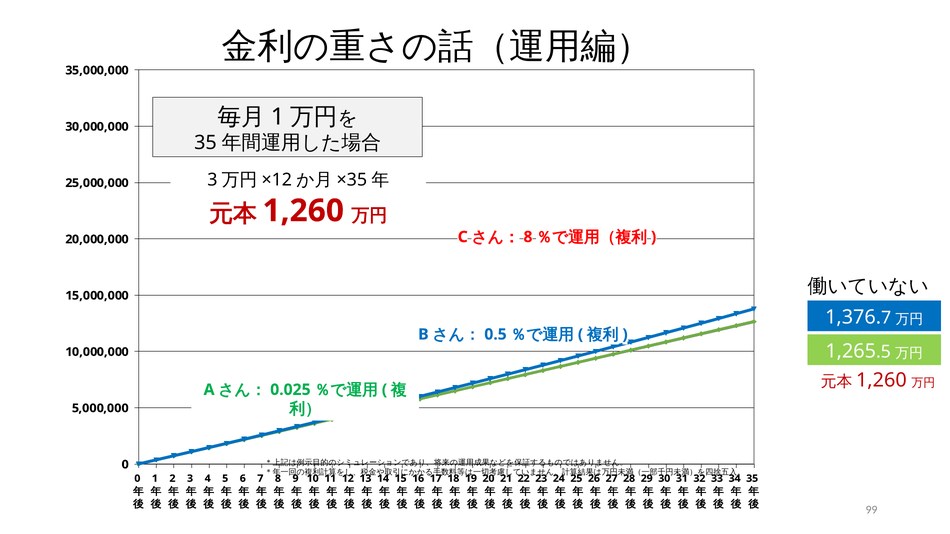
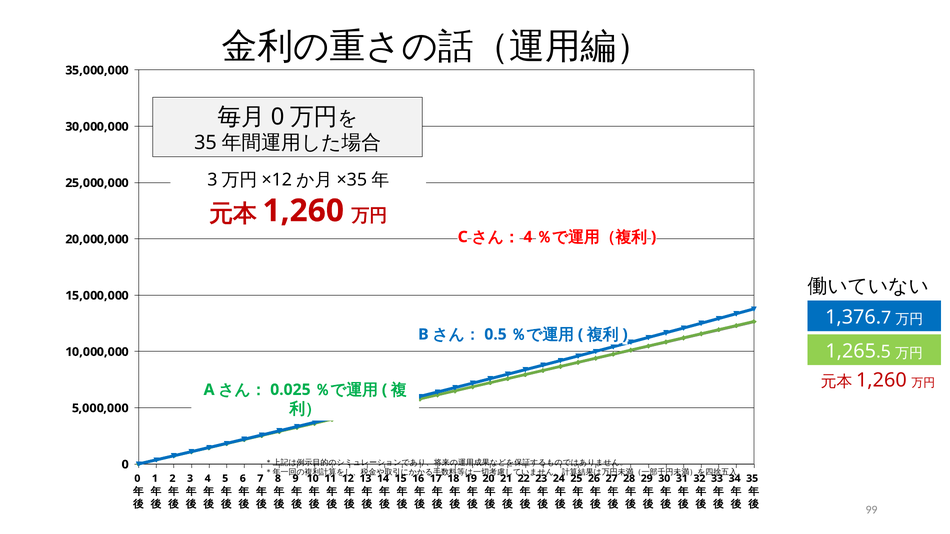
1: 1 -> 0 (278, 117)
8: 8 -> 4 (528, 237)
